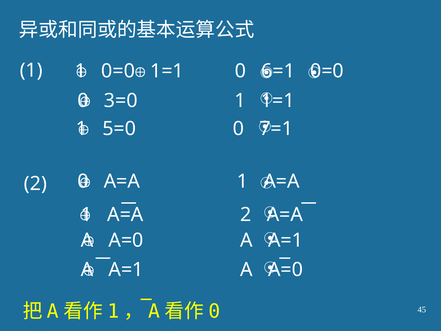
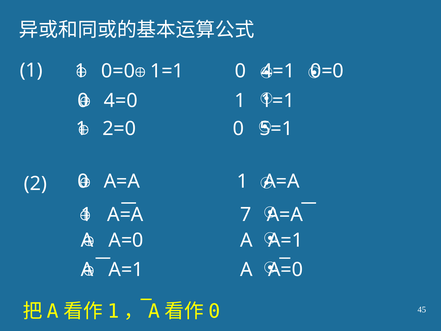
6=1: 6=1 -> 4=1 (278, 71)
3=0: 3=0 -> 4=0 (121, 101)
5=0: 5=0 -> 2=0 (119, 129)
7=1: 7=1 -> 5=1 (276, 129)
A=A 2: 2 -> 7 (246, 214)
